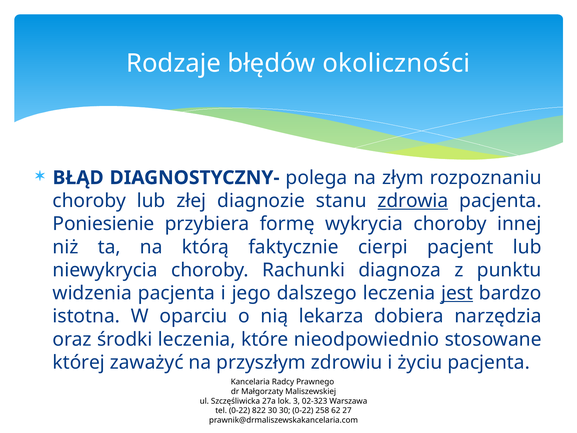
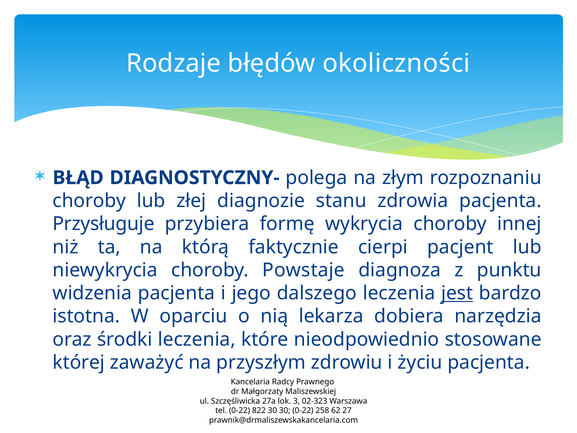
zdrowia underline: present -> none (413, 201)
Poniesienie: Poniesienie -> Przysługuje (104, 224)
Rachunki: Rachunki -> Powstaje (304, 270)
